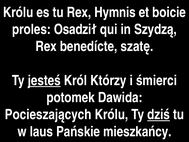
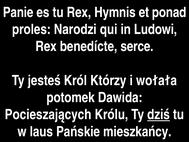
Królu: Królu -> Panie (18, 12)
boicie: boicie -> ponad (169, 12)
Osadził: Osadził -> Narodzi (75, 29)
Szydzą: Szydzą -> Ludowi (156, 29)
szatę: szatę -> serce (137, 46)
jesteś underline: present -> none (44, 80)
śmierci: śmierci -> wołała (156, 80)
